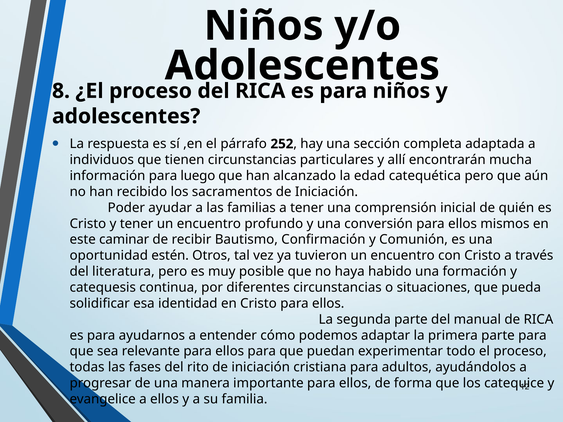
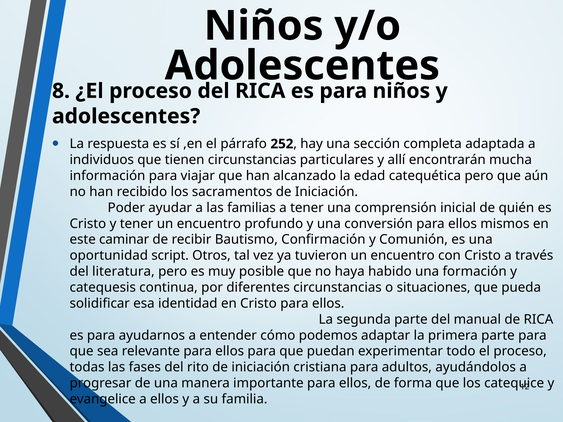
luego: luego -> viajar (198, 176)
estén: estén -> script (170, 256)
